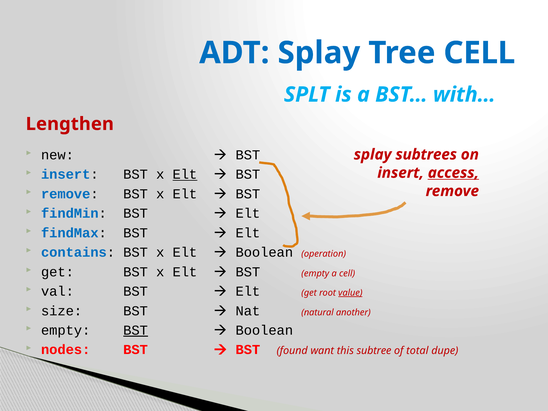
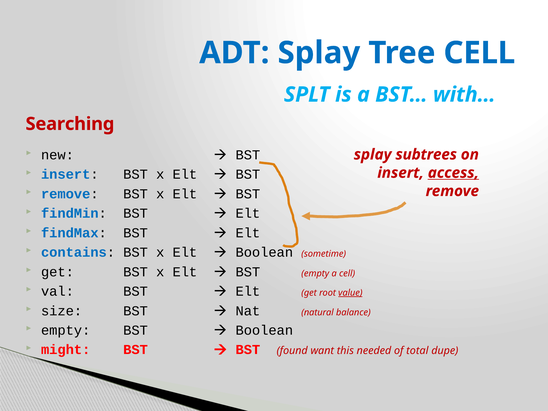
Lengthen: Lengthen -> Searching (70, 124)
Elt underline: present -> none (185, 174)
operation: operation -> sometime (324, 254)
another: another -> balance (353, 312)
BST underline: present -> none (136, 330)
nodes: nodes -> might (66, 350)
subtree: subtree -> needed (374, 351)
